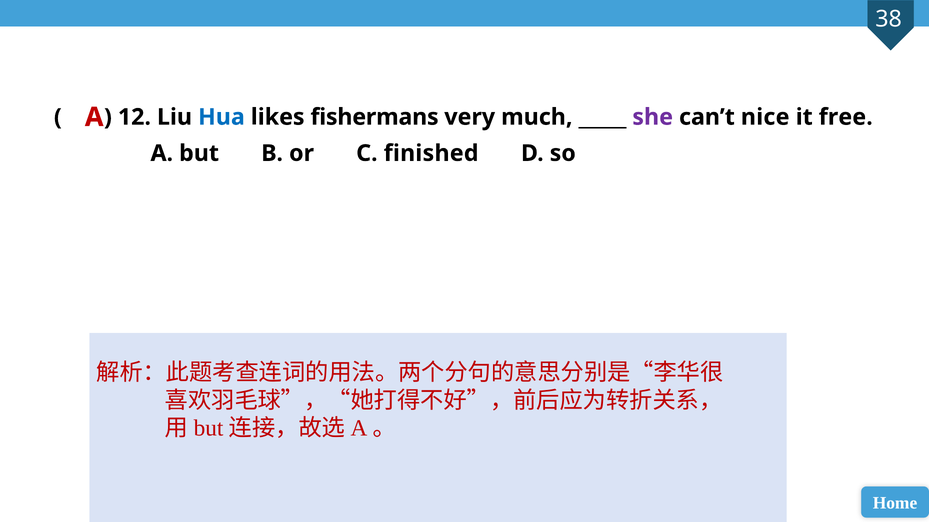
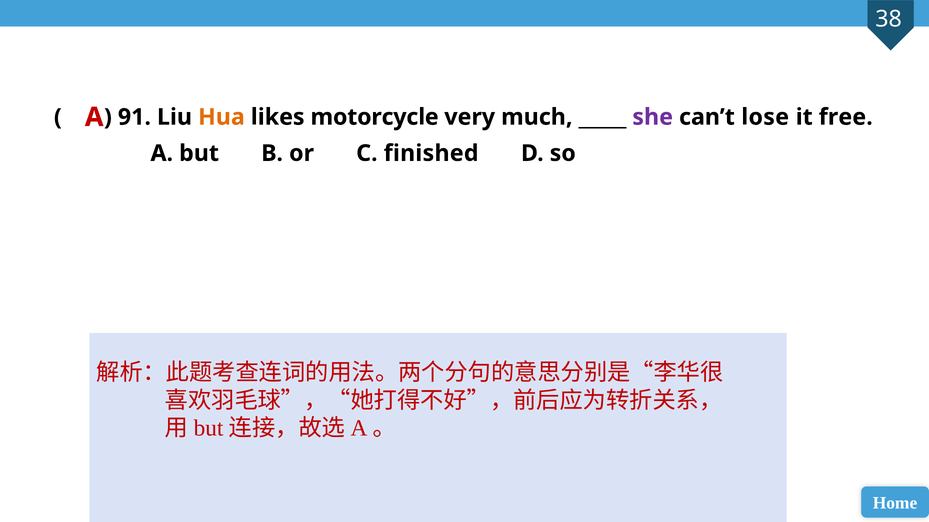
12: 12 -> 91 (134, 117)
Hua colour: blue -> orange (221, 117)
fishermans: fishermans -> motorcycle (375, 117)
nice: nice -> lose (765, 117)
